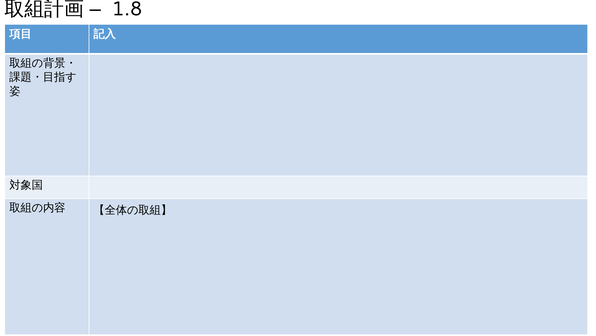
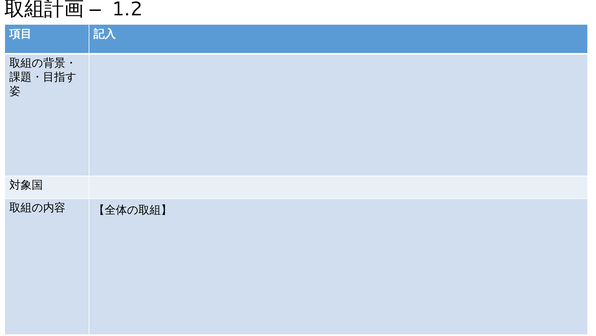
1.8: 1.8 -> 1.2 (127, 9)
